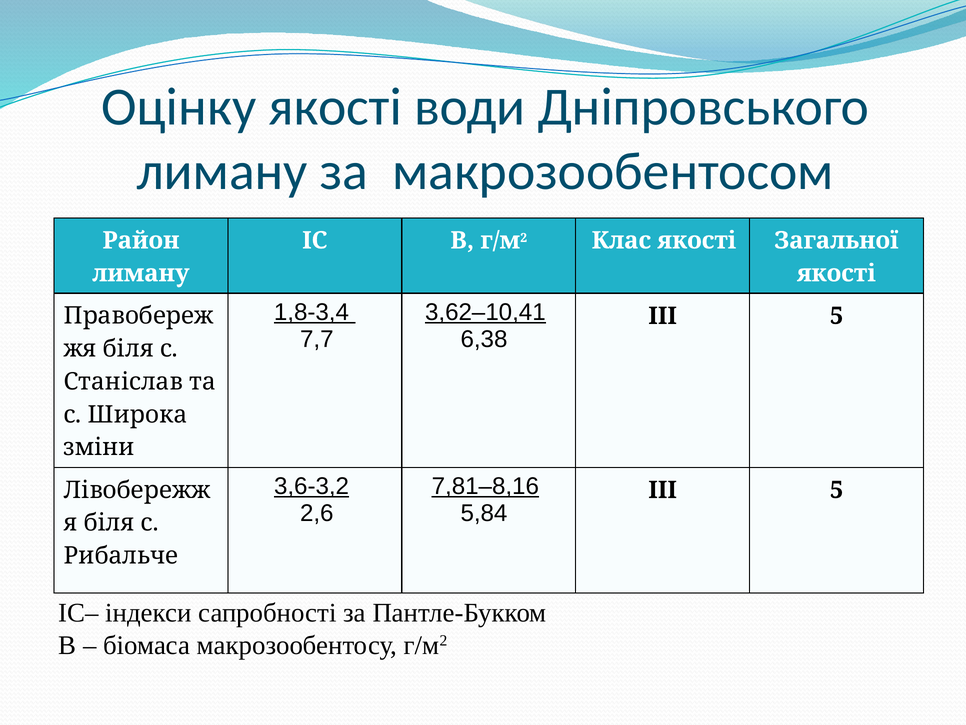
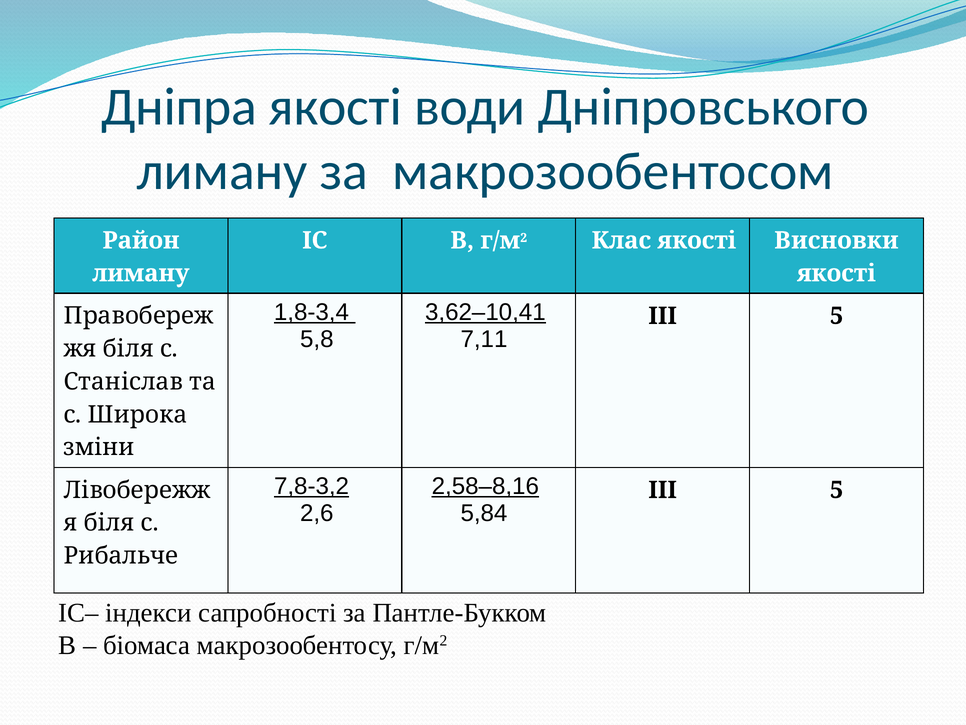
Оцінку: Оцінку -> Дніпра (179, 107)
Загальної: Загальної -> Висновки (836, 240)
7,7: 7,7 -> 5,8 (317, 339)
6,38: 6,38 -> 7,11 (484, 339)
3,6-3,2: 3,6-3,2 -> 7,8-3,2 (312, 486)
7,81–8,16: 7,81–8,16 -> 2,58–8,16 (485, 486)
